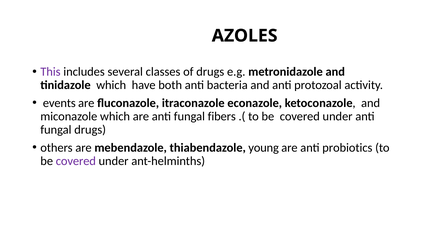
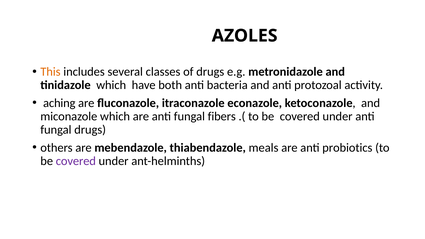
This colour: purple -> orange (50, 72)
events: events -> aching (59, 103)
young: young -> meals (264, 148)
